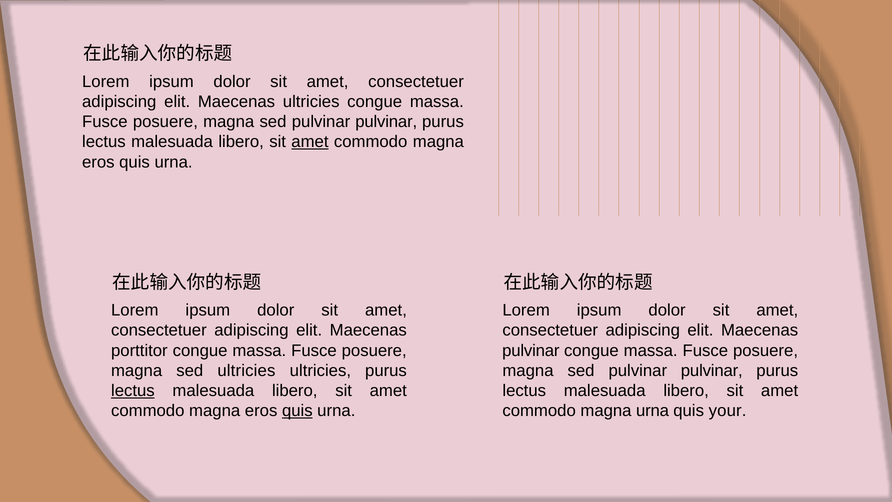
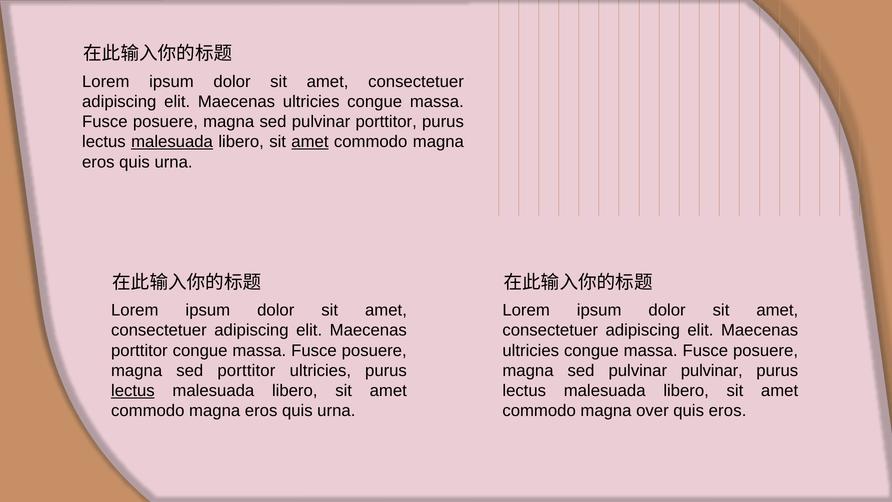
pulvinar: pulvinar -> porttitor (386, 122)
malesuada underline: none -> present (172, 142)
pulvinar: pulvinar -> ultricies (531, 350)
sed ultricies: ultricies -> porttitor (246, 370)
quis underline: present -> none (297, 411)
magna urna: urna -> over (652, 411)
quis your: your -> eros (728, 411)
